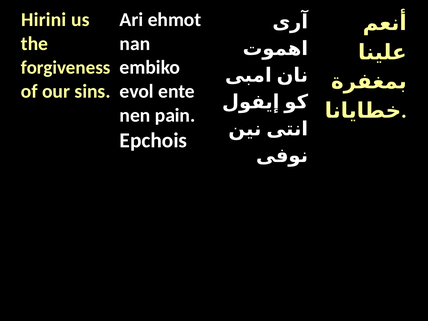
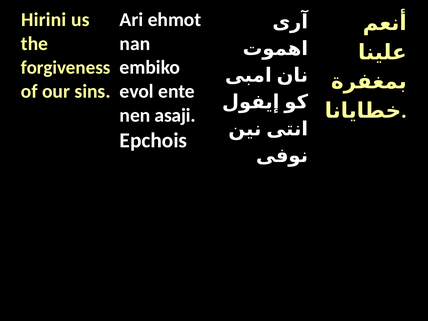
pain: pain -> asaji (175, 115)
